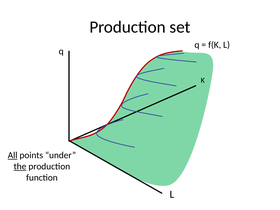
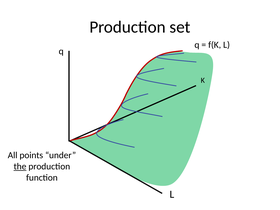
All underline: present -> none (13, 155)
